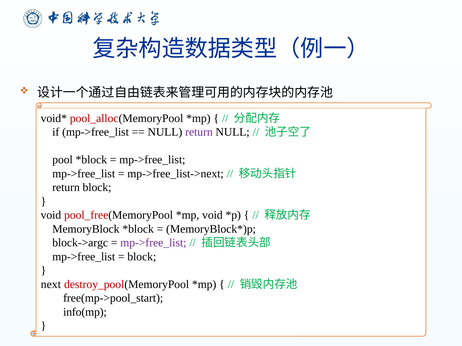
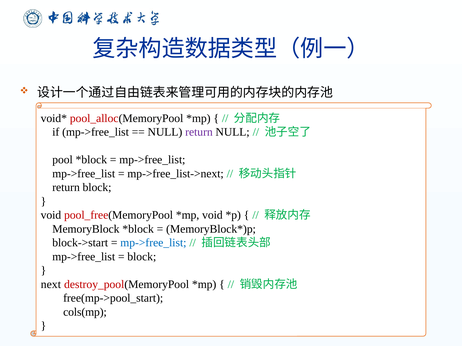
block->argc: block->argc -> block->start (80, 243)
mp->free_list colour: purple -> blue (153, 243)
info(mp: info(mp -> cols(mp (85, 312)
